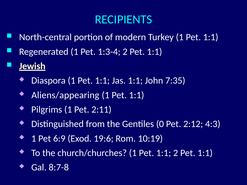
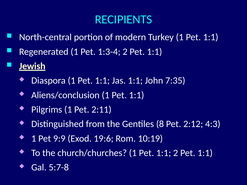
Aliens/appearing: Aliens/appearing -> Aliens/conclusion (65, 95)
0: 0 -> 8 (160, 124)
6:9: 6:9 -> 9:9 (59, 139)
8:7-8: 8:7-8 -> 5:7-8 (59, 168)
